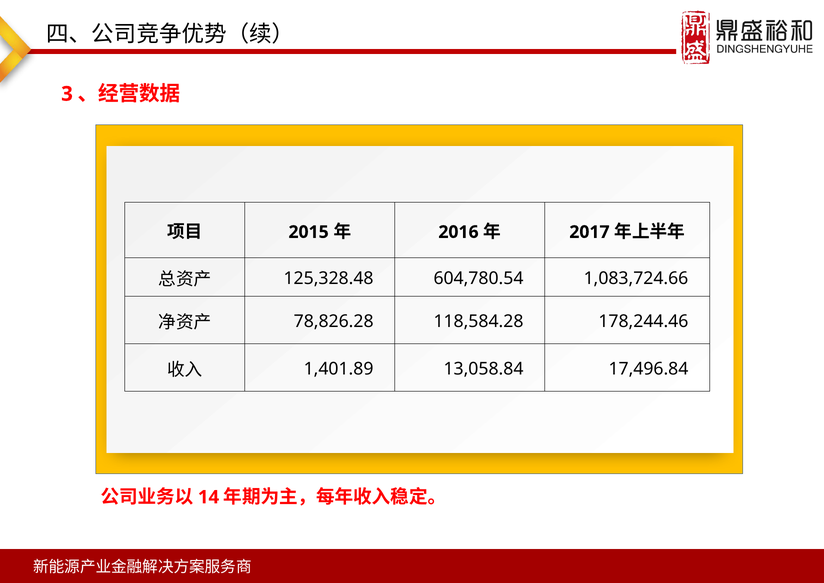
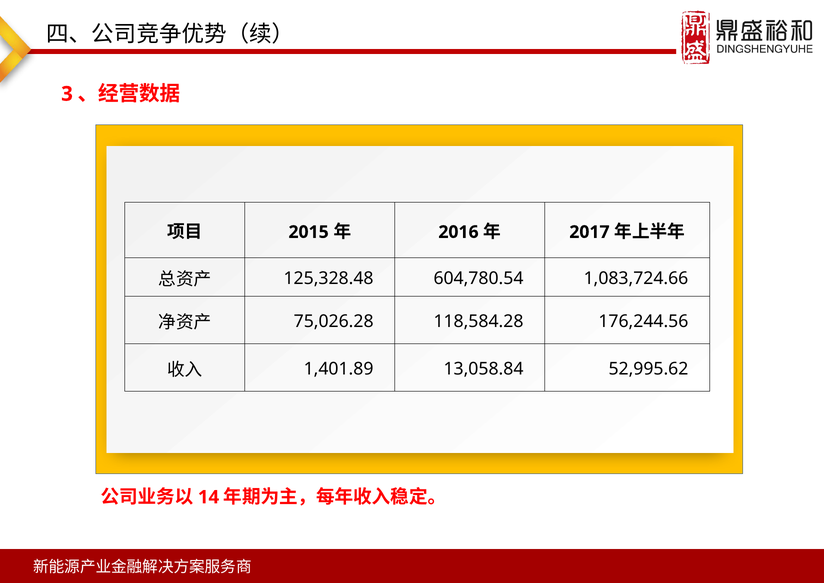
78,826.28: 78,826.28 -> 75,026.28 (334, 321)
178,244.46: 178,244.46 -> 176,244.56 (643, 321)
17,496.84: 17,496.84 -> 52,995.62 (648, 369)
